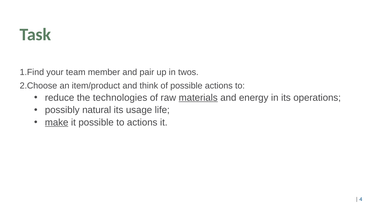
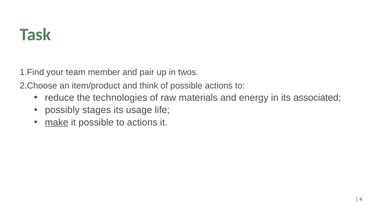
materials underline: present -> none (198, 98)
operations: operations -> associated (317, 98)
natural: natural -> stages (97, 110)
